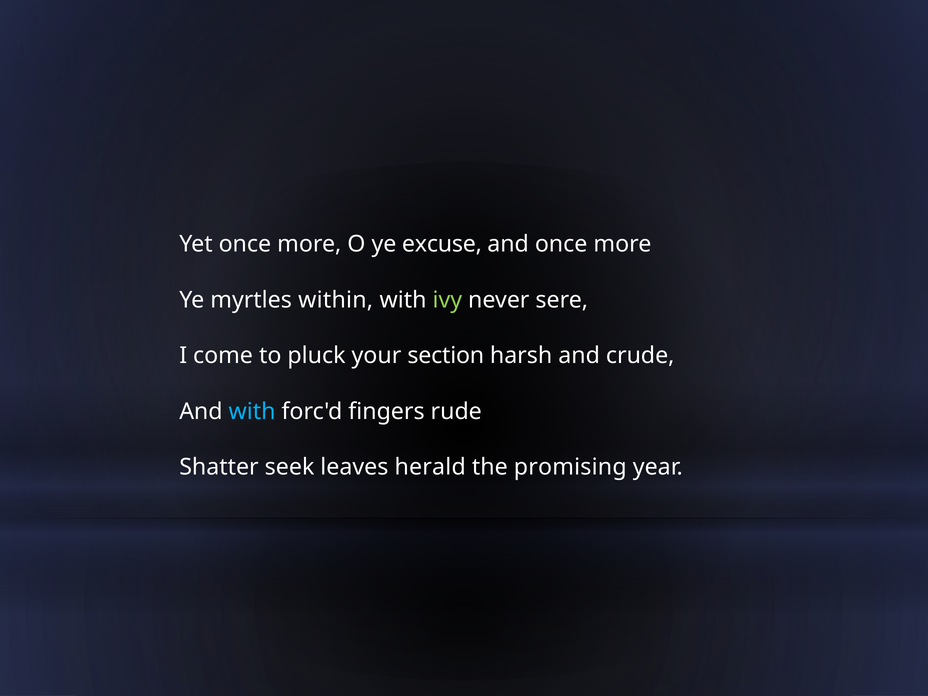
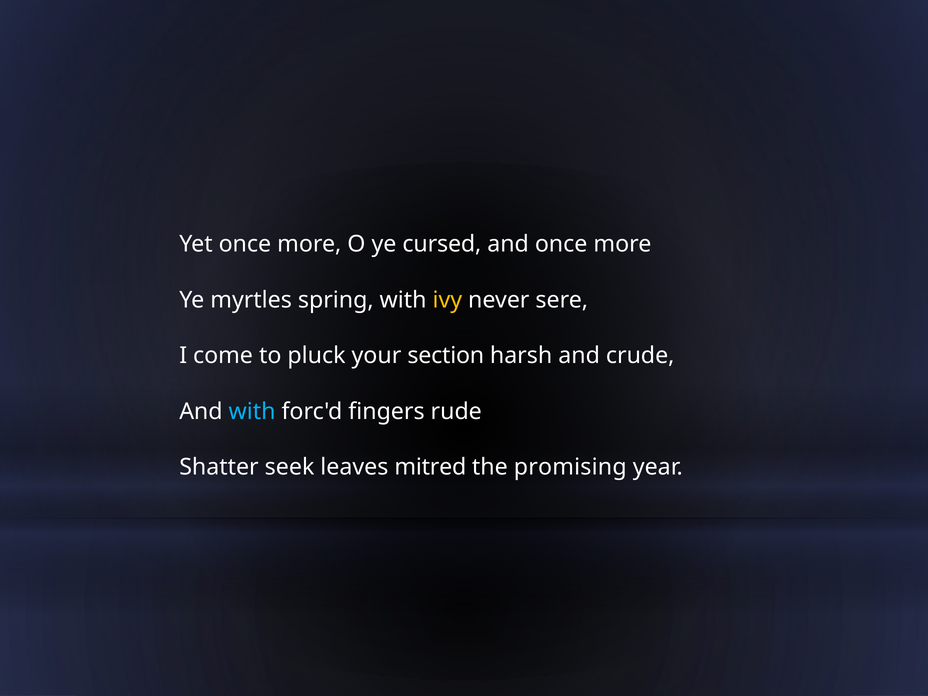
excuse: excuse -> cursed (442, 244)
within: within -> spring (336, 300)
ivy colour: light green -> yellow (447, 300)
herald: herald -> mitred (430, 467)
